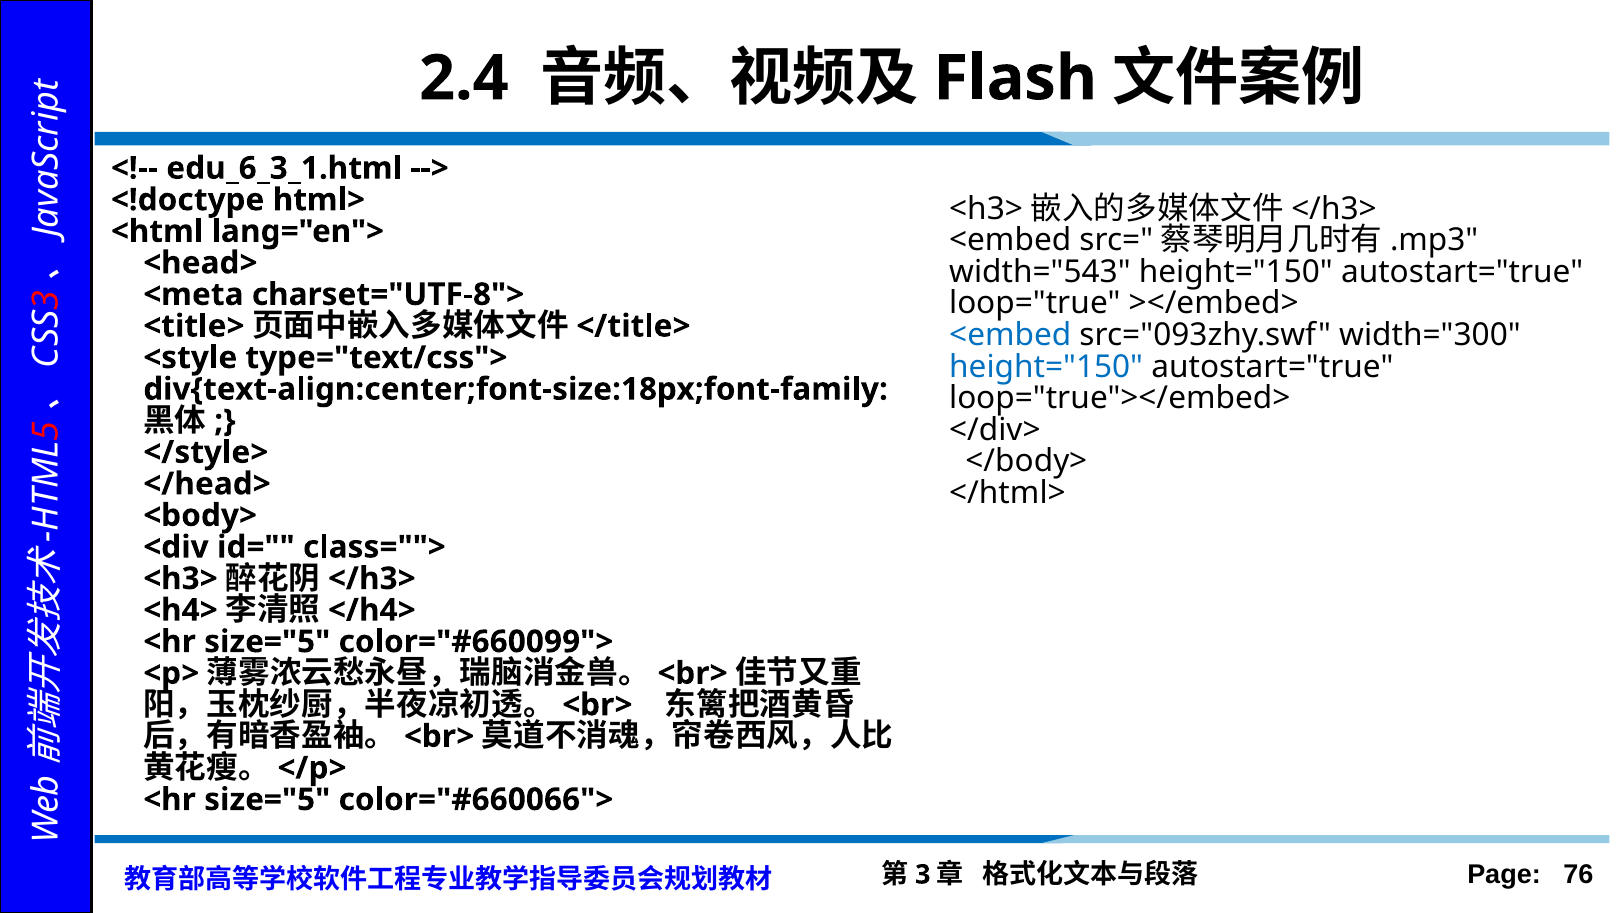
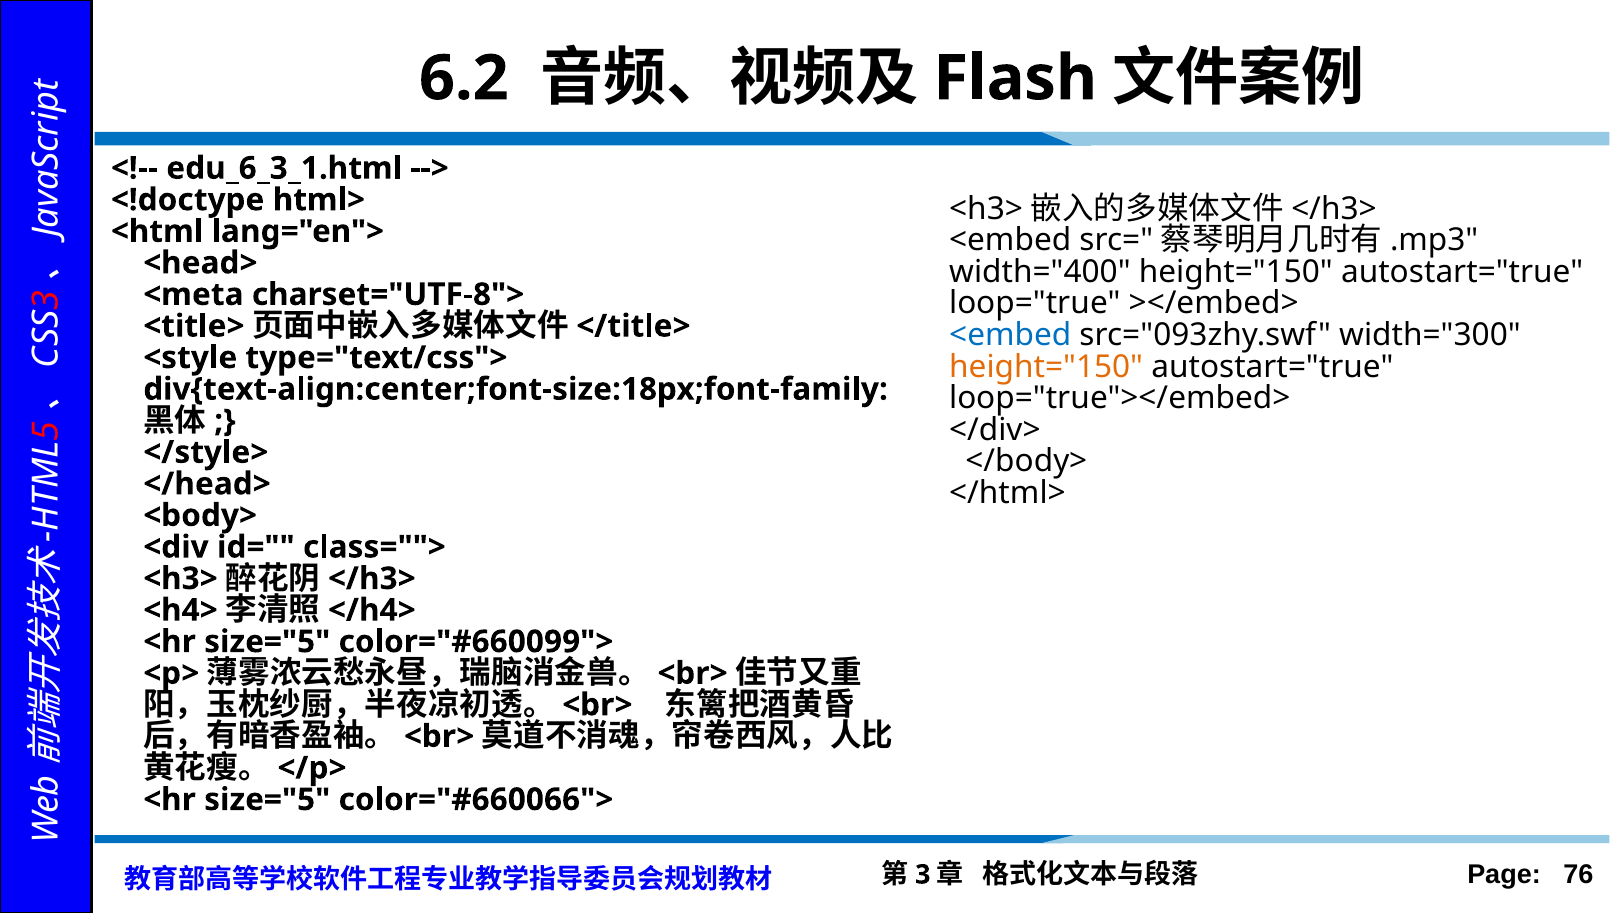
2.4: 2.4 -> 6.2 (464, 78)
width="543: width="543 -> width="400 (1040, 272)
height="150 colour: blue -> orange (1046, 367)
